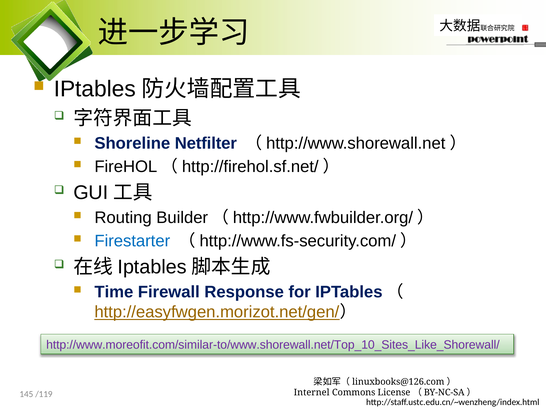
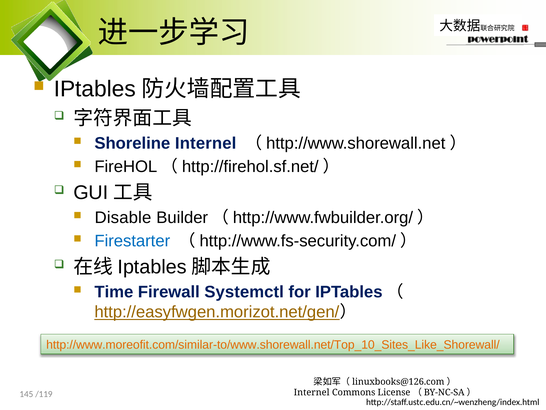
Shoreline Netfilter: Netfilter -> Internel (206, 143)
Routing: Routing -> Disable (123, 217)
Response: Response -> Systemctl (244, 292)
http://www.moreofit.com/similar-to/www.shorewall.net/Top_10_Sites_Like_Shorewall/ colour: purple -> orange (273, 345)
